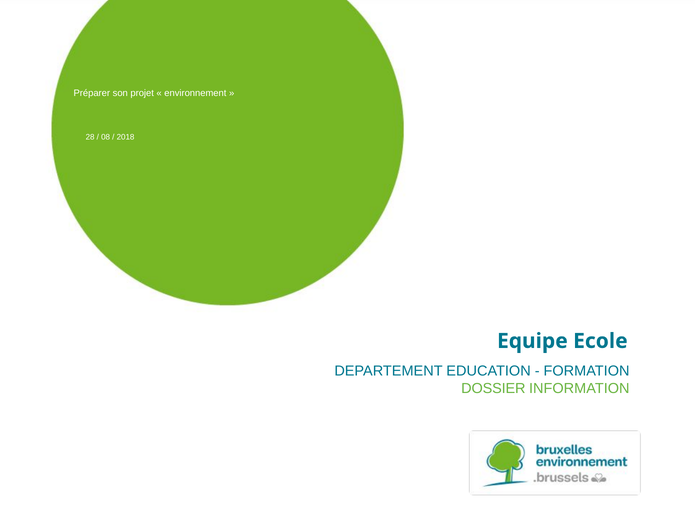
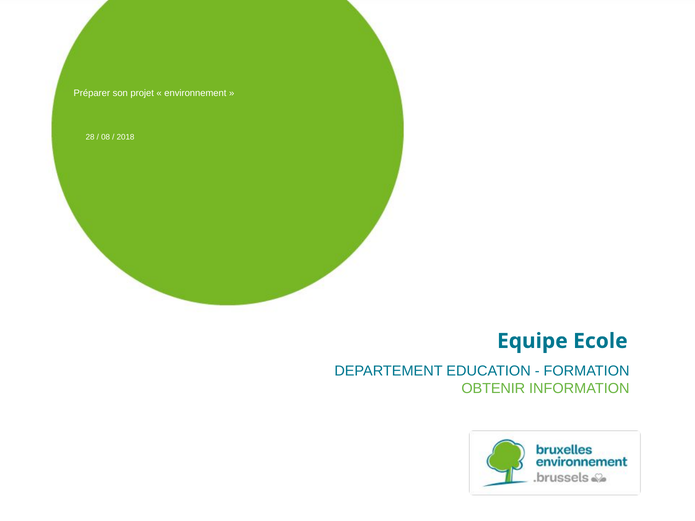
DOSSIER: DOSSIER -> OBTENIR (493, 389)
